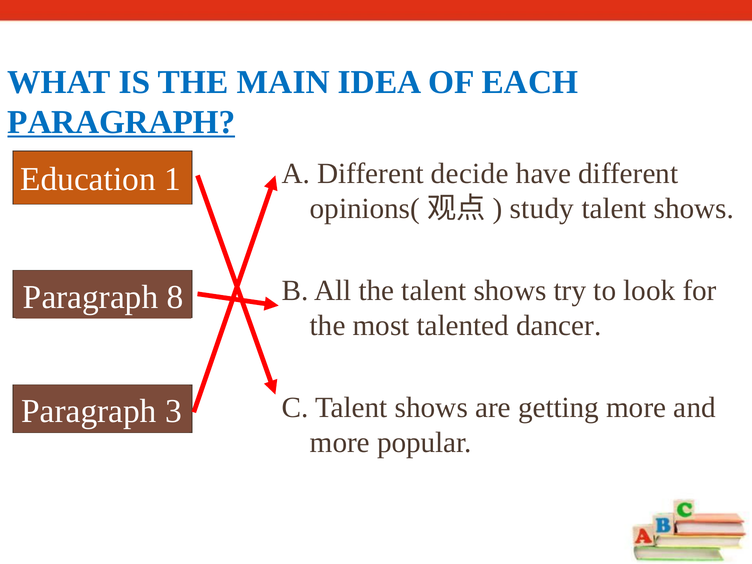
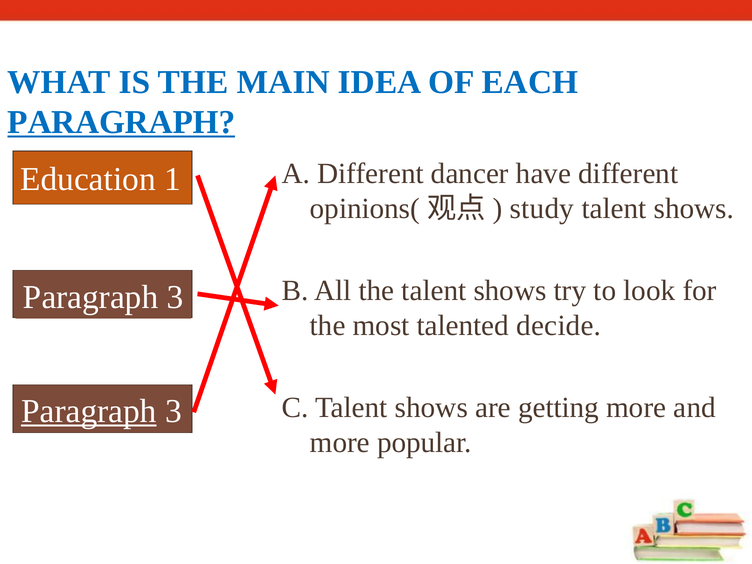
decide: decide -> dancer (470, 173)
8: 8 -> 3 (175, 297)
dancer: dancer -> decide (559, 326)
Paragraph underline: none -> present (89, 411)
